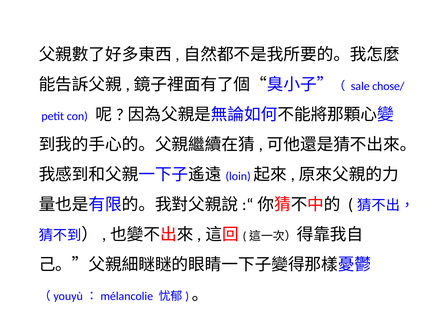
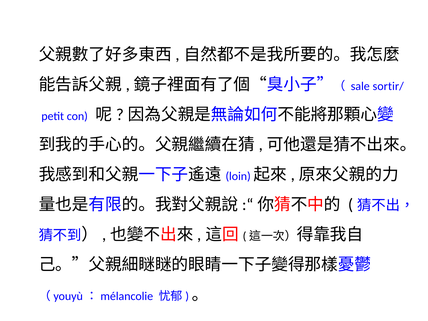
chose/: chose/ -> sortir/ (388, 86)
